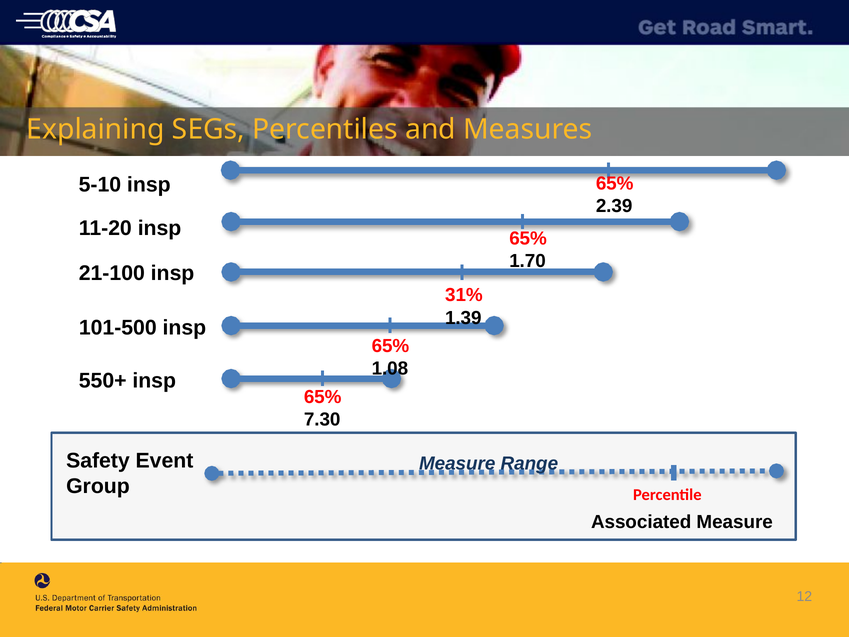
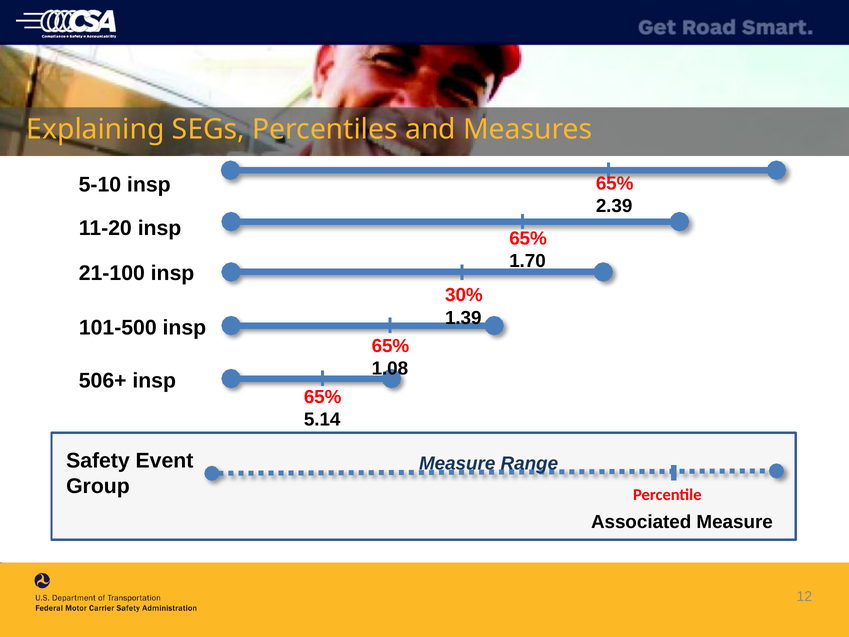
31%: 31% -> 30% (464, 295)
550+: 550+ -> 506+ (103, 381)
7.30: 7.30 -> 5.14 (322, 419)
